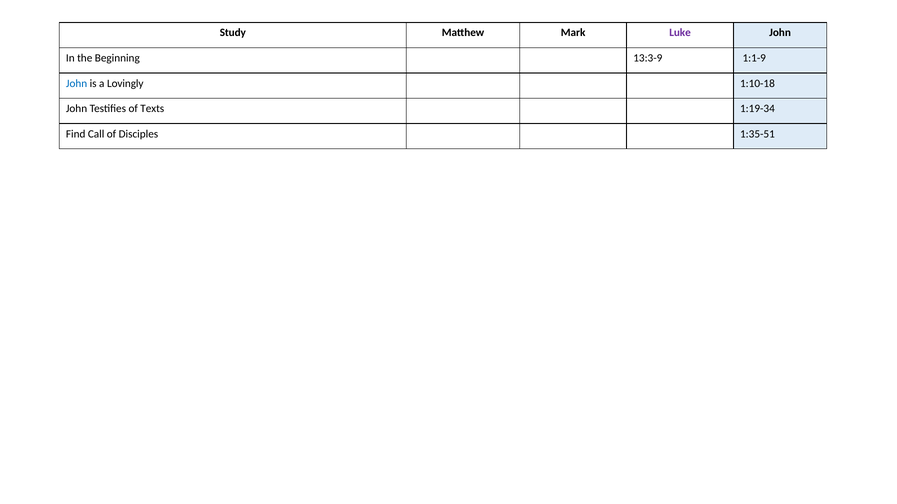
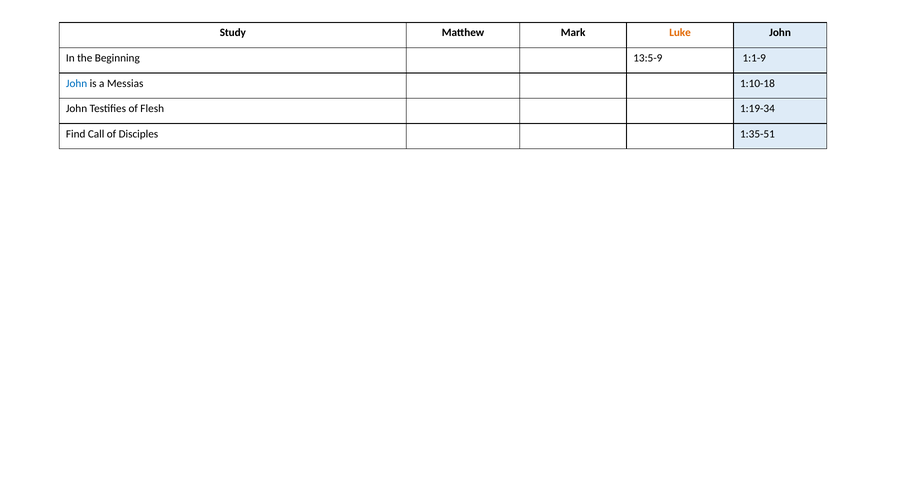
Luke colour: purple -> orange (680, 33)
13:3-9: 13:3-9 -> 13:5-9 (648, 58)
Lovingly: Lovingly -> Messias (125, 83)
Texts: Texts -> Flesh (152, 109)
